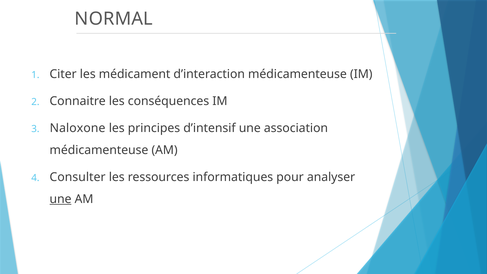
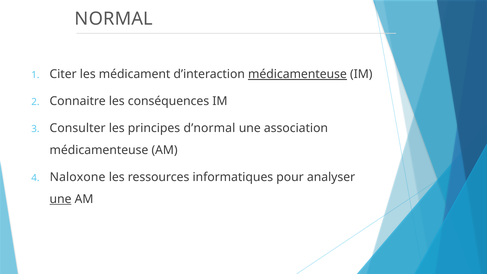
médicamenteuse underline: none -> present (297, 74)
Naloxone: Naloxone -> Consulter (78, 128)
d’intensif: d’intensif -> d’normal (209, 128)
Consulter: Consulter -> Naloxone (78, 177)
